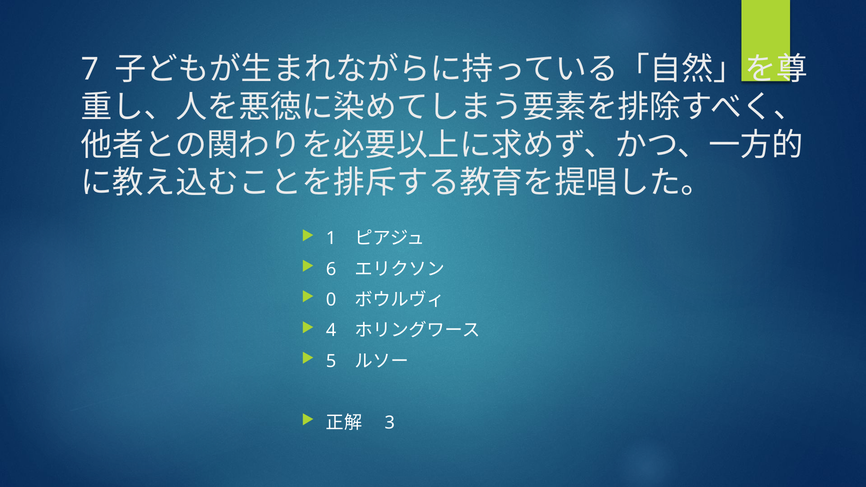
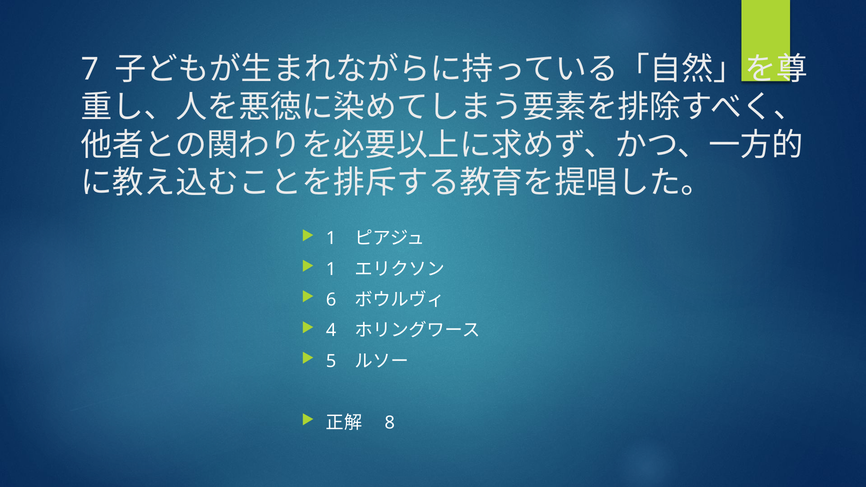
6: 6 -> 1 (331, 269)
0: 0 -> 6 (331, 300)
3: 3 -> 8 (390, 423)
